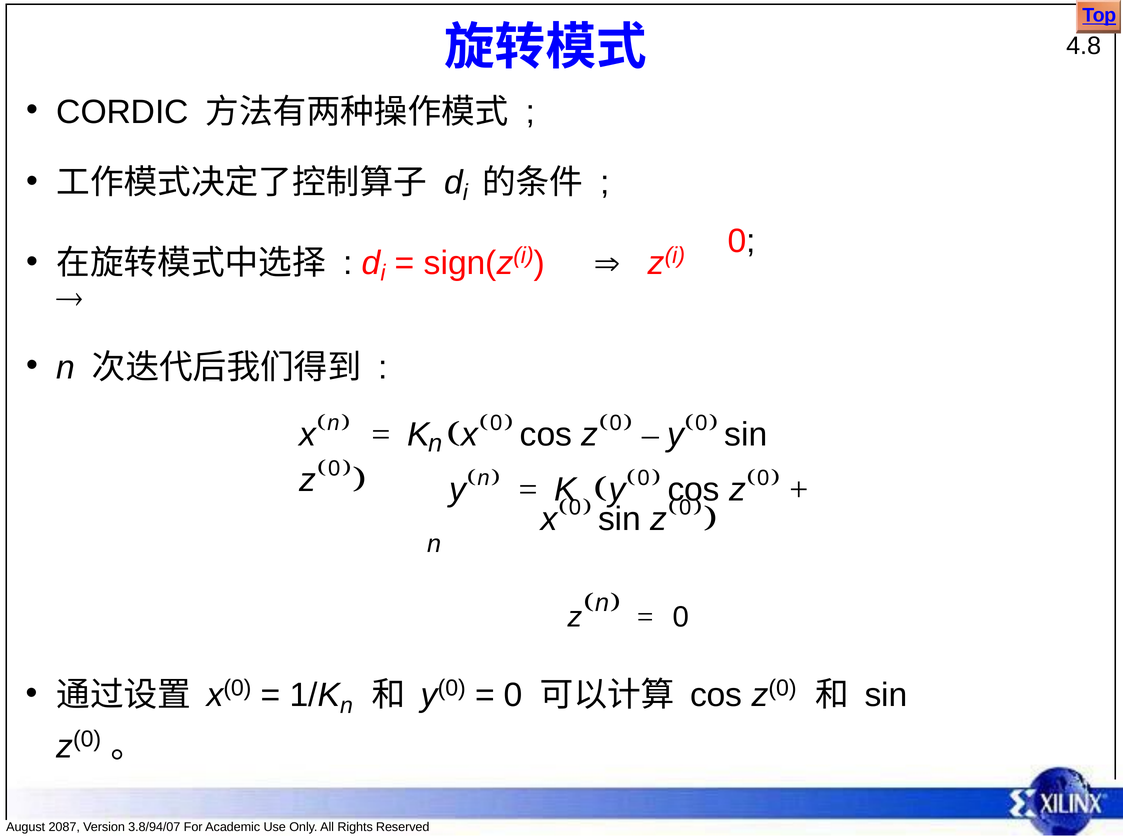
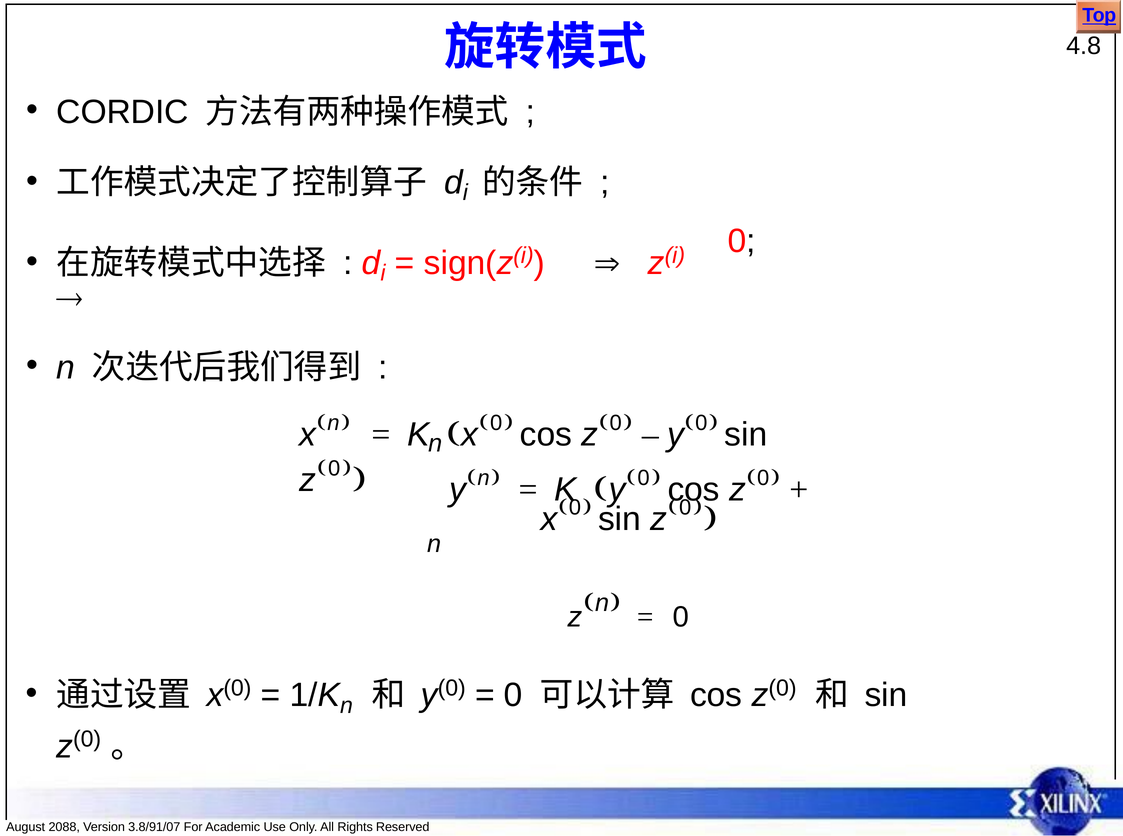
2087: 2087 -> 2088 (64, 827)
3.8/94/07: 3.8/94/07 -> 3.8/91/07 (154, 827)
